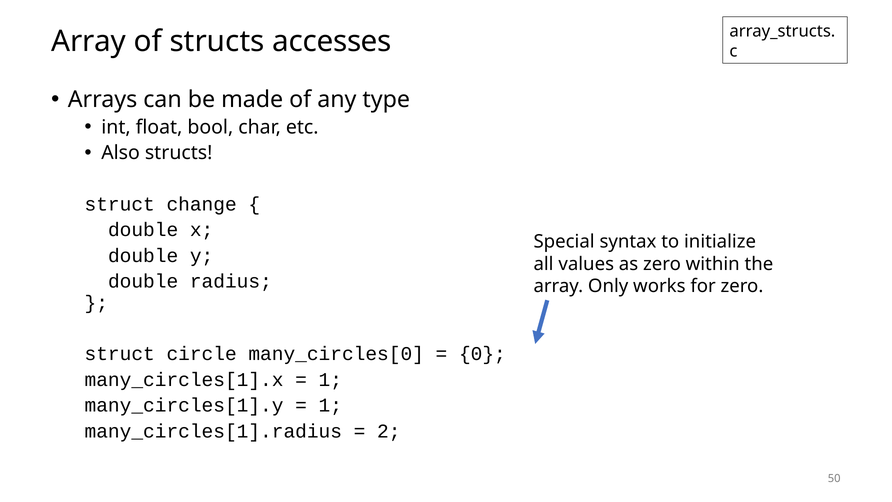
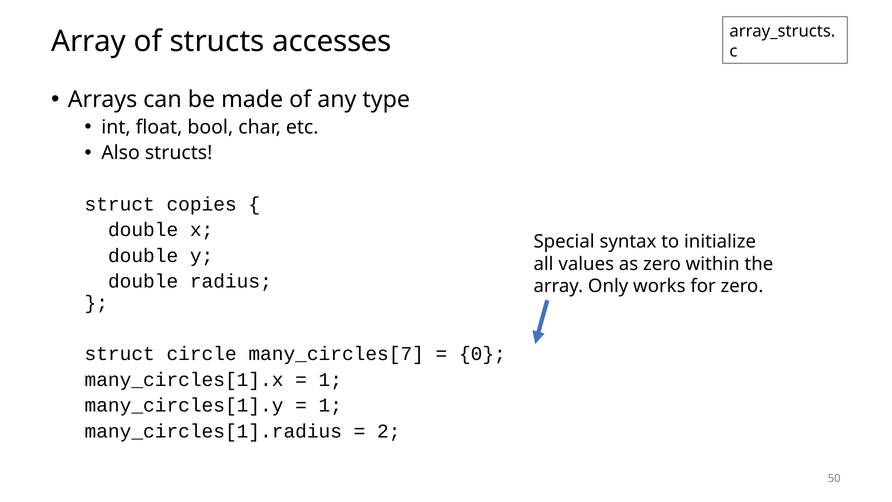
change: change -> copies (202, 204)
many_circles[0: many_circles[0 -> many_circles[7 (336, 354)
